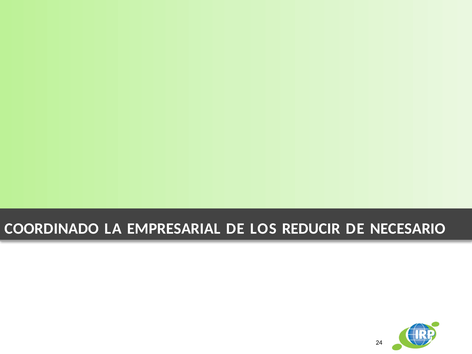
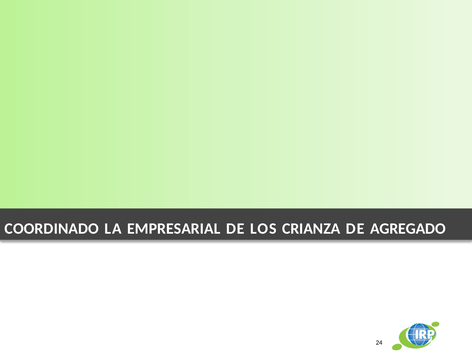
REDUCIR: REDUCIR -> CRIANZA (311, 229)
NECESARIO: NECESARIO -> AGREGADO (408, 229)
